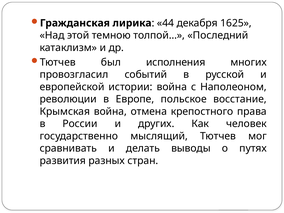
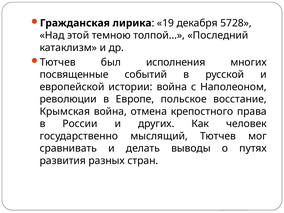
44: 44 -> 19 (165, 23)
1625: 1625 -> 5728 (236, 23)
провозгласил: провозгласил -> посвященные (74, 75)
